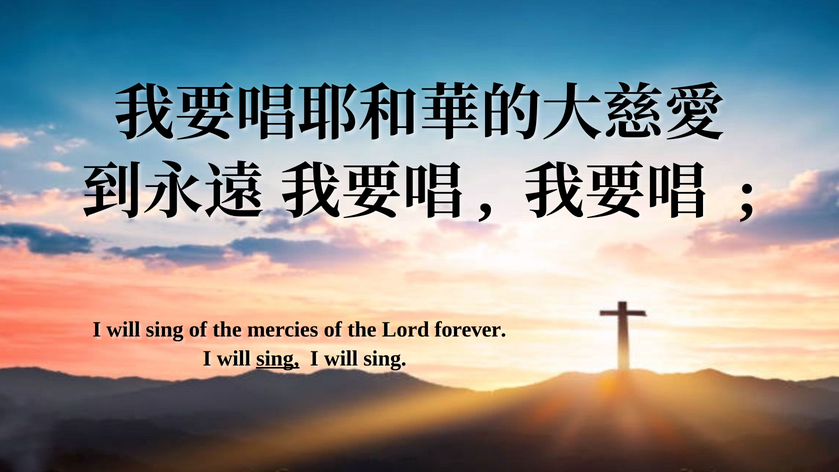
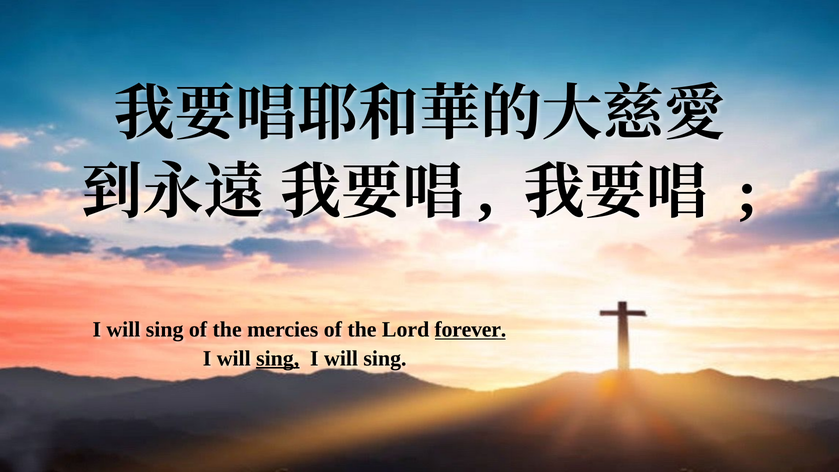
forever underline: none -> present (470, 330)
